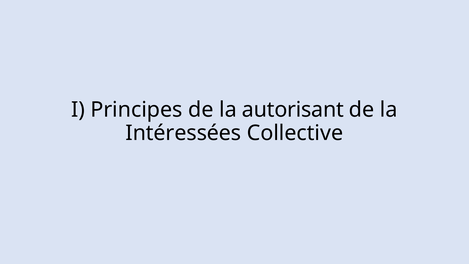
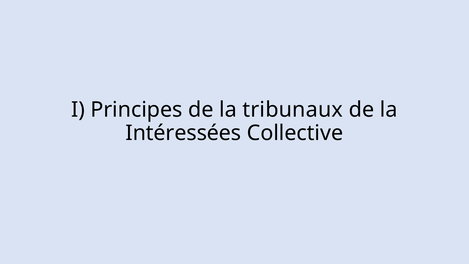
autorisant: autorisant -> tribunaux (293, 110)
